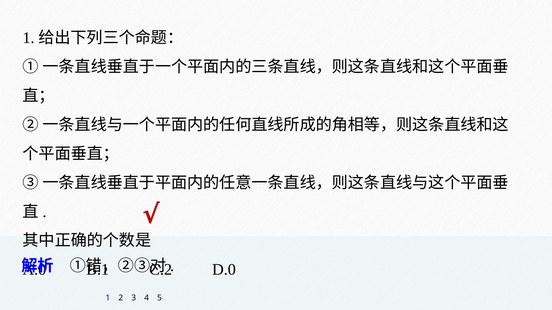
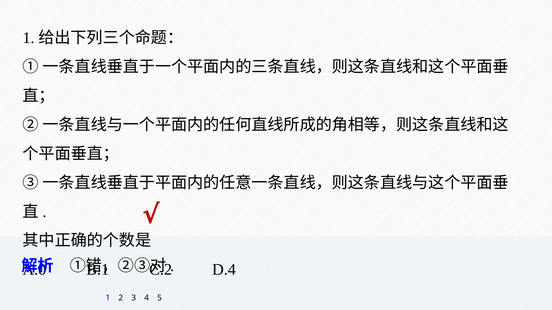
D.0: D.0 -> D.4 (224, 270)
